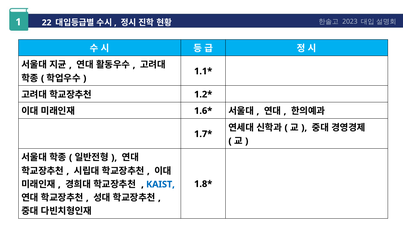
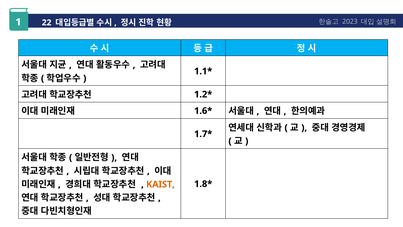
KAIST colour: blue -> orange (160, 184)
